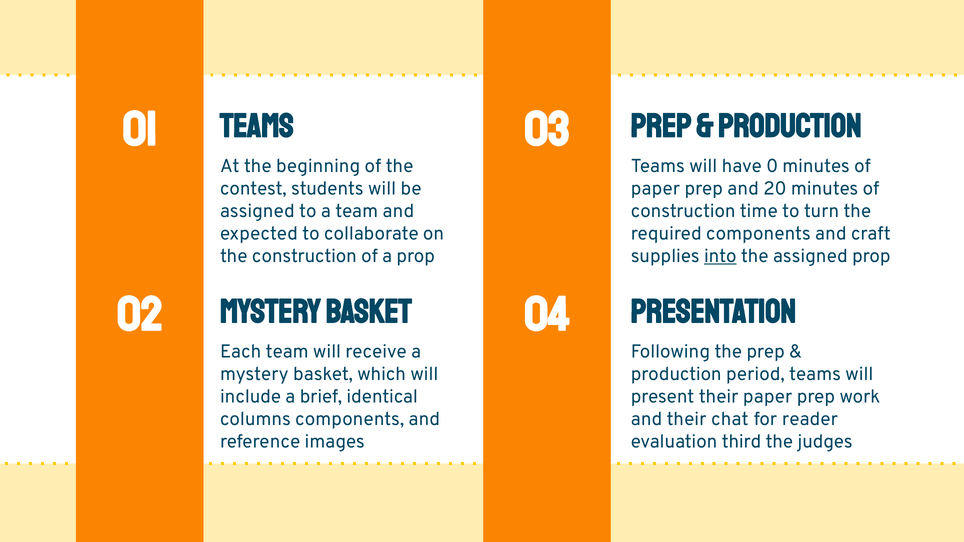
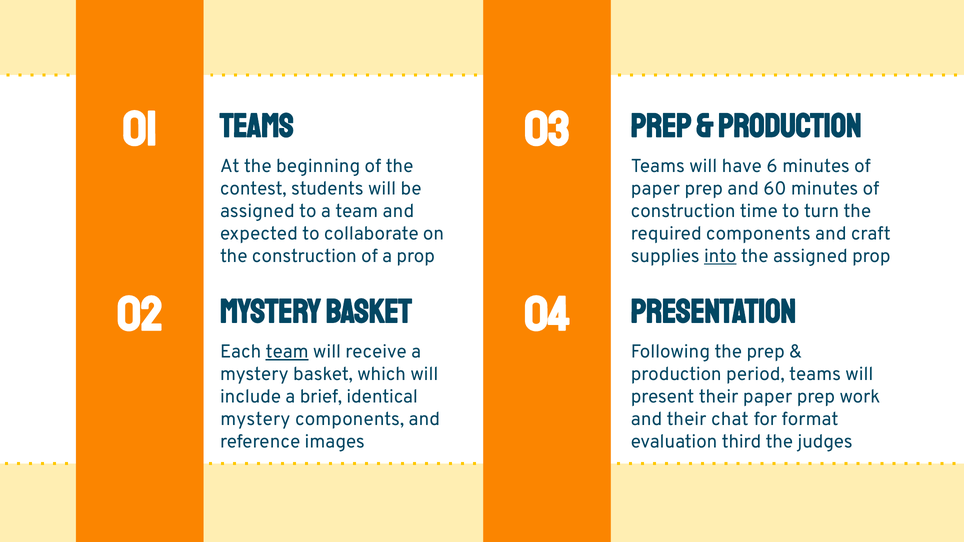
0: 0 -> 6 (772, 166)
20: 20 -> 60 (775, 189)
team underline: none -> present (287, 352)
columns: columns -> mystery (255, 419)
reader: reader -> format (810, 419)
